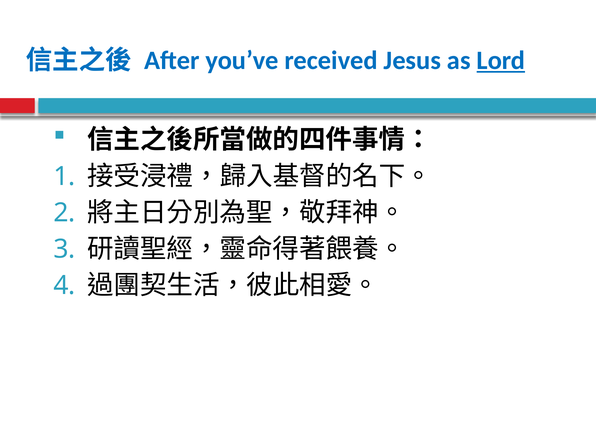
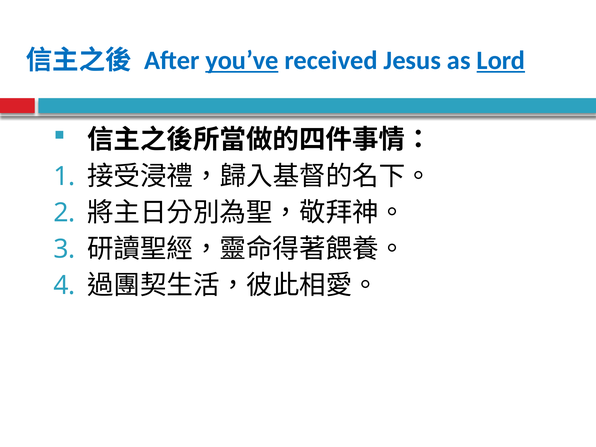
you’ve underline: none -> present (242, 60)
